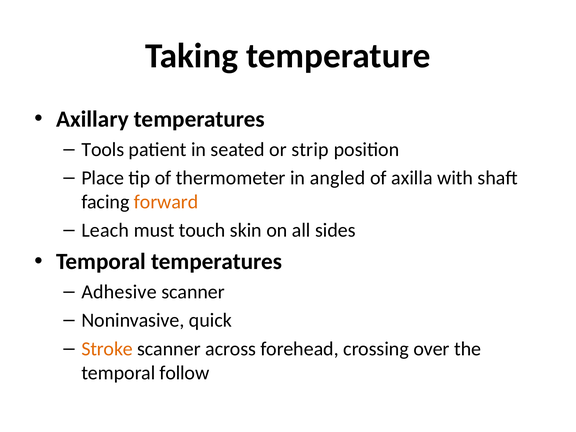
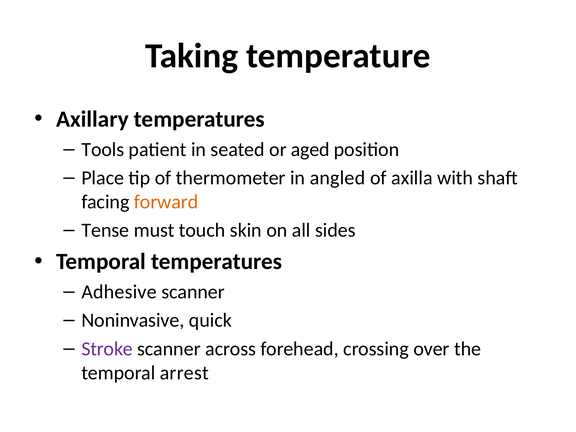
strip: strip -> aged (310, 149)
Leach: Leach -> Tense (105, 230)
Stroke colour: orange -> purple (107, 349)
follow: follow -> arrest (184, 373)
